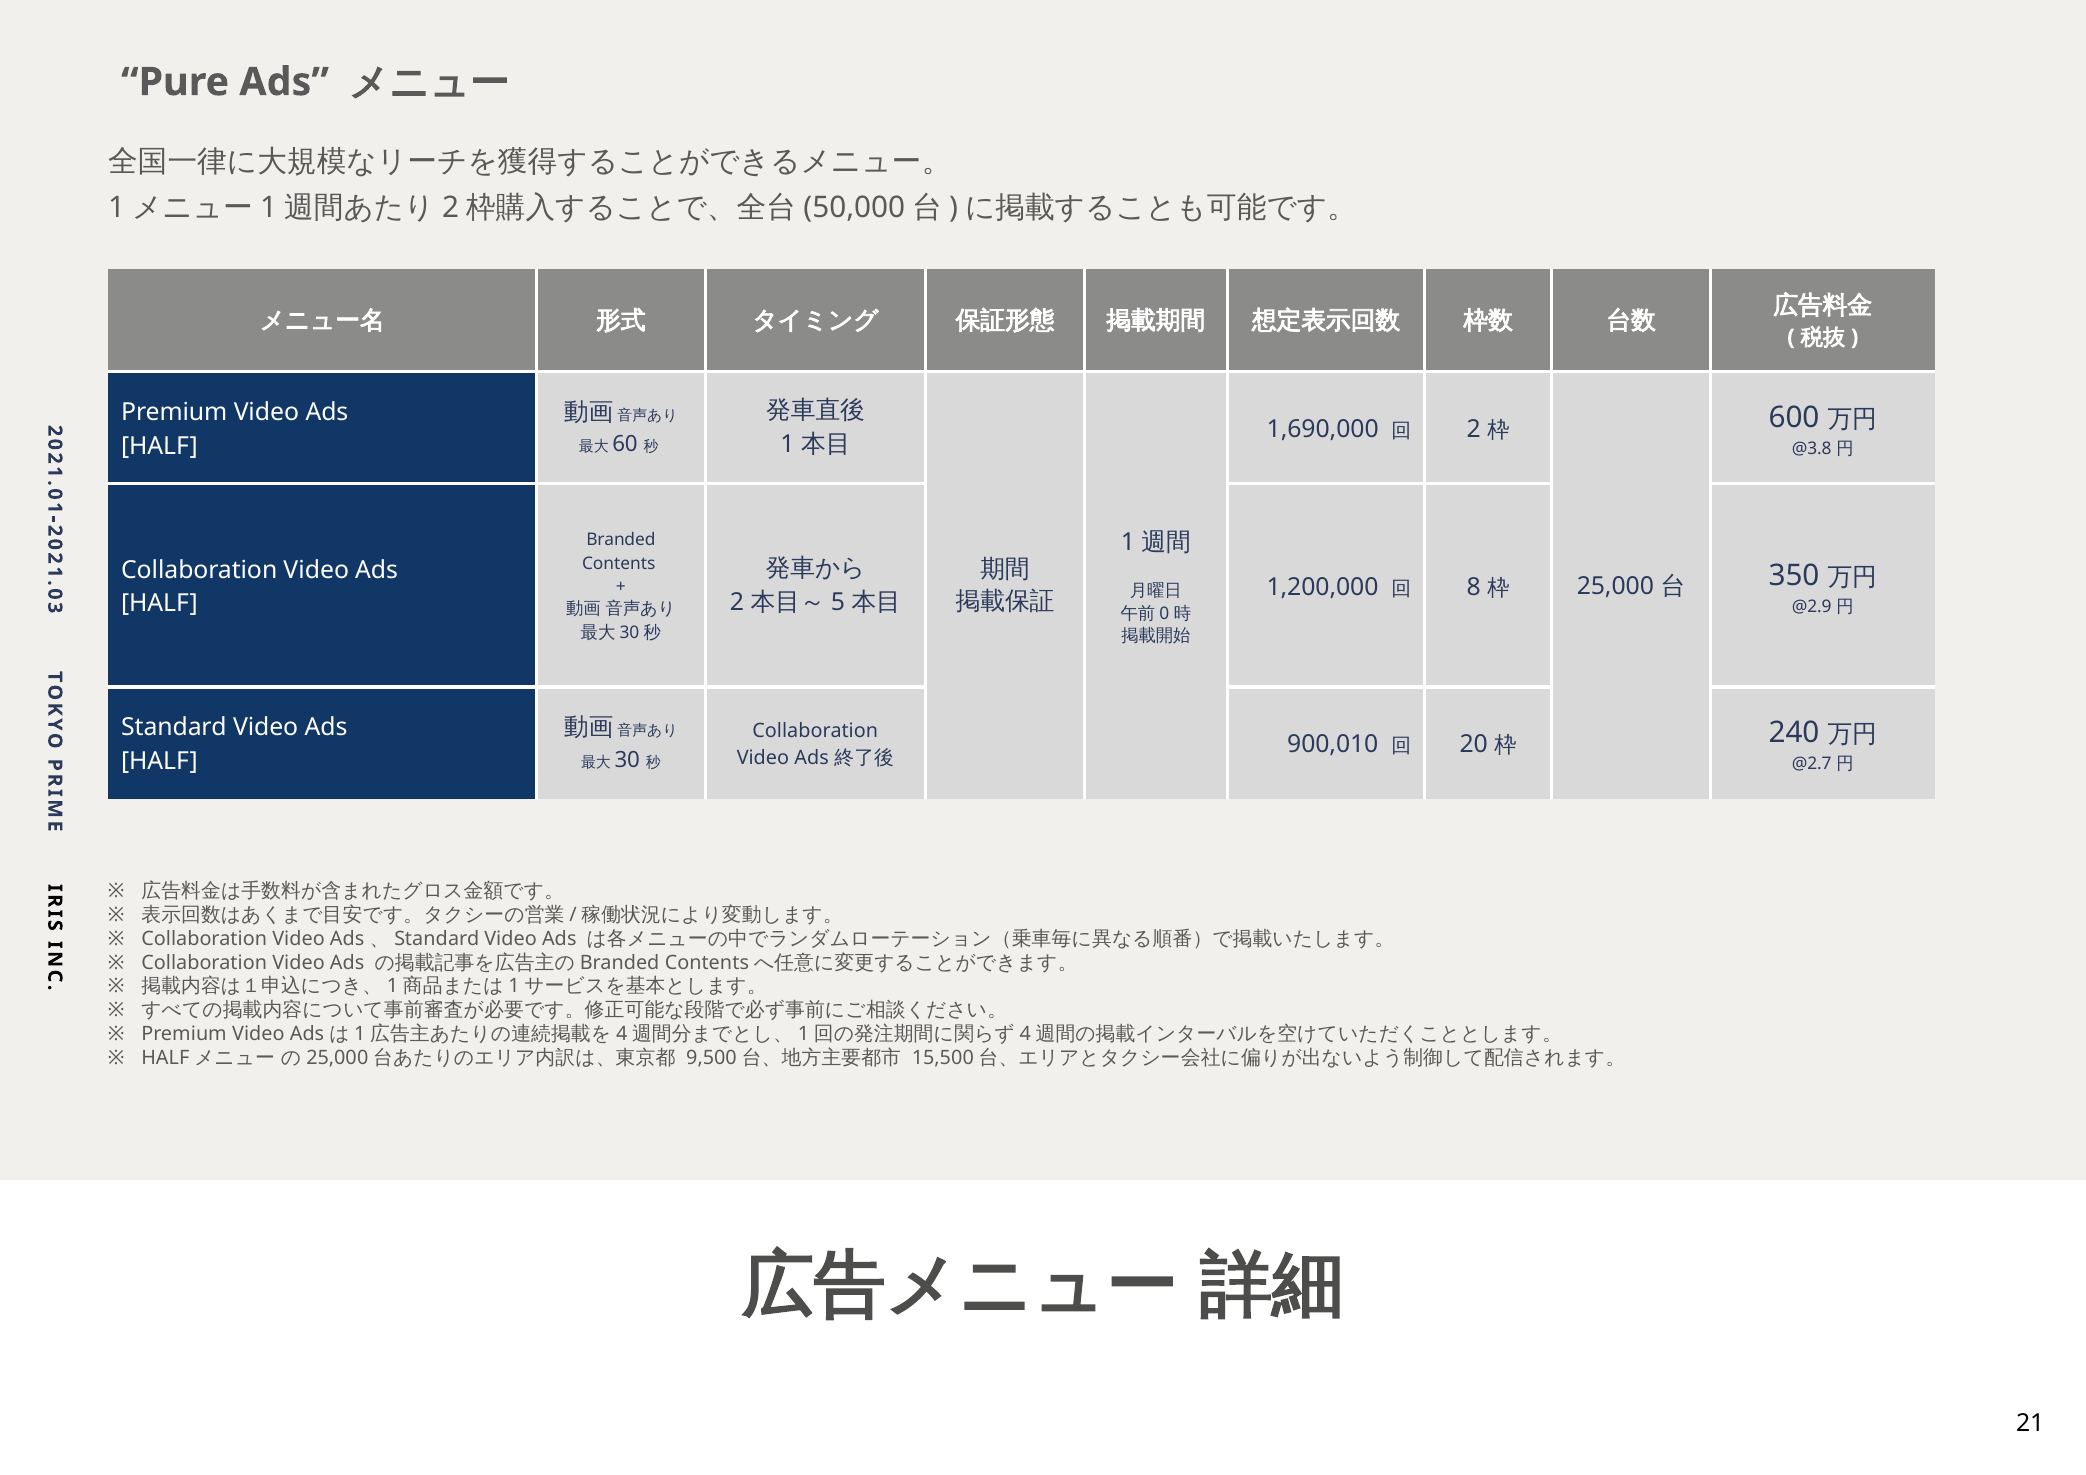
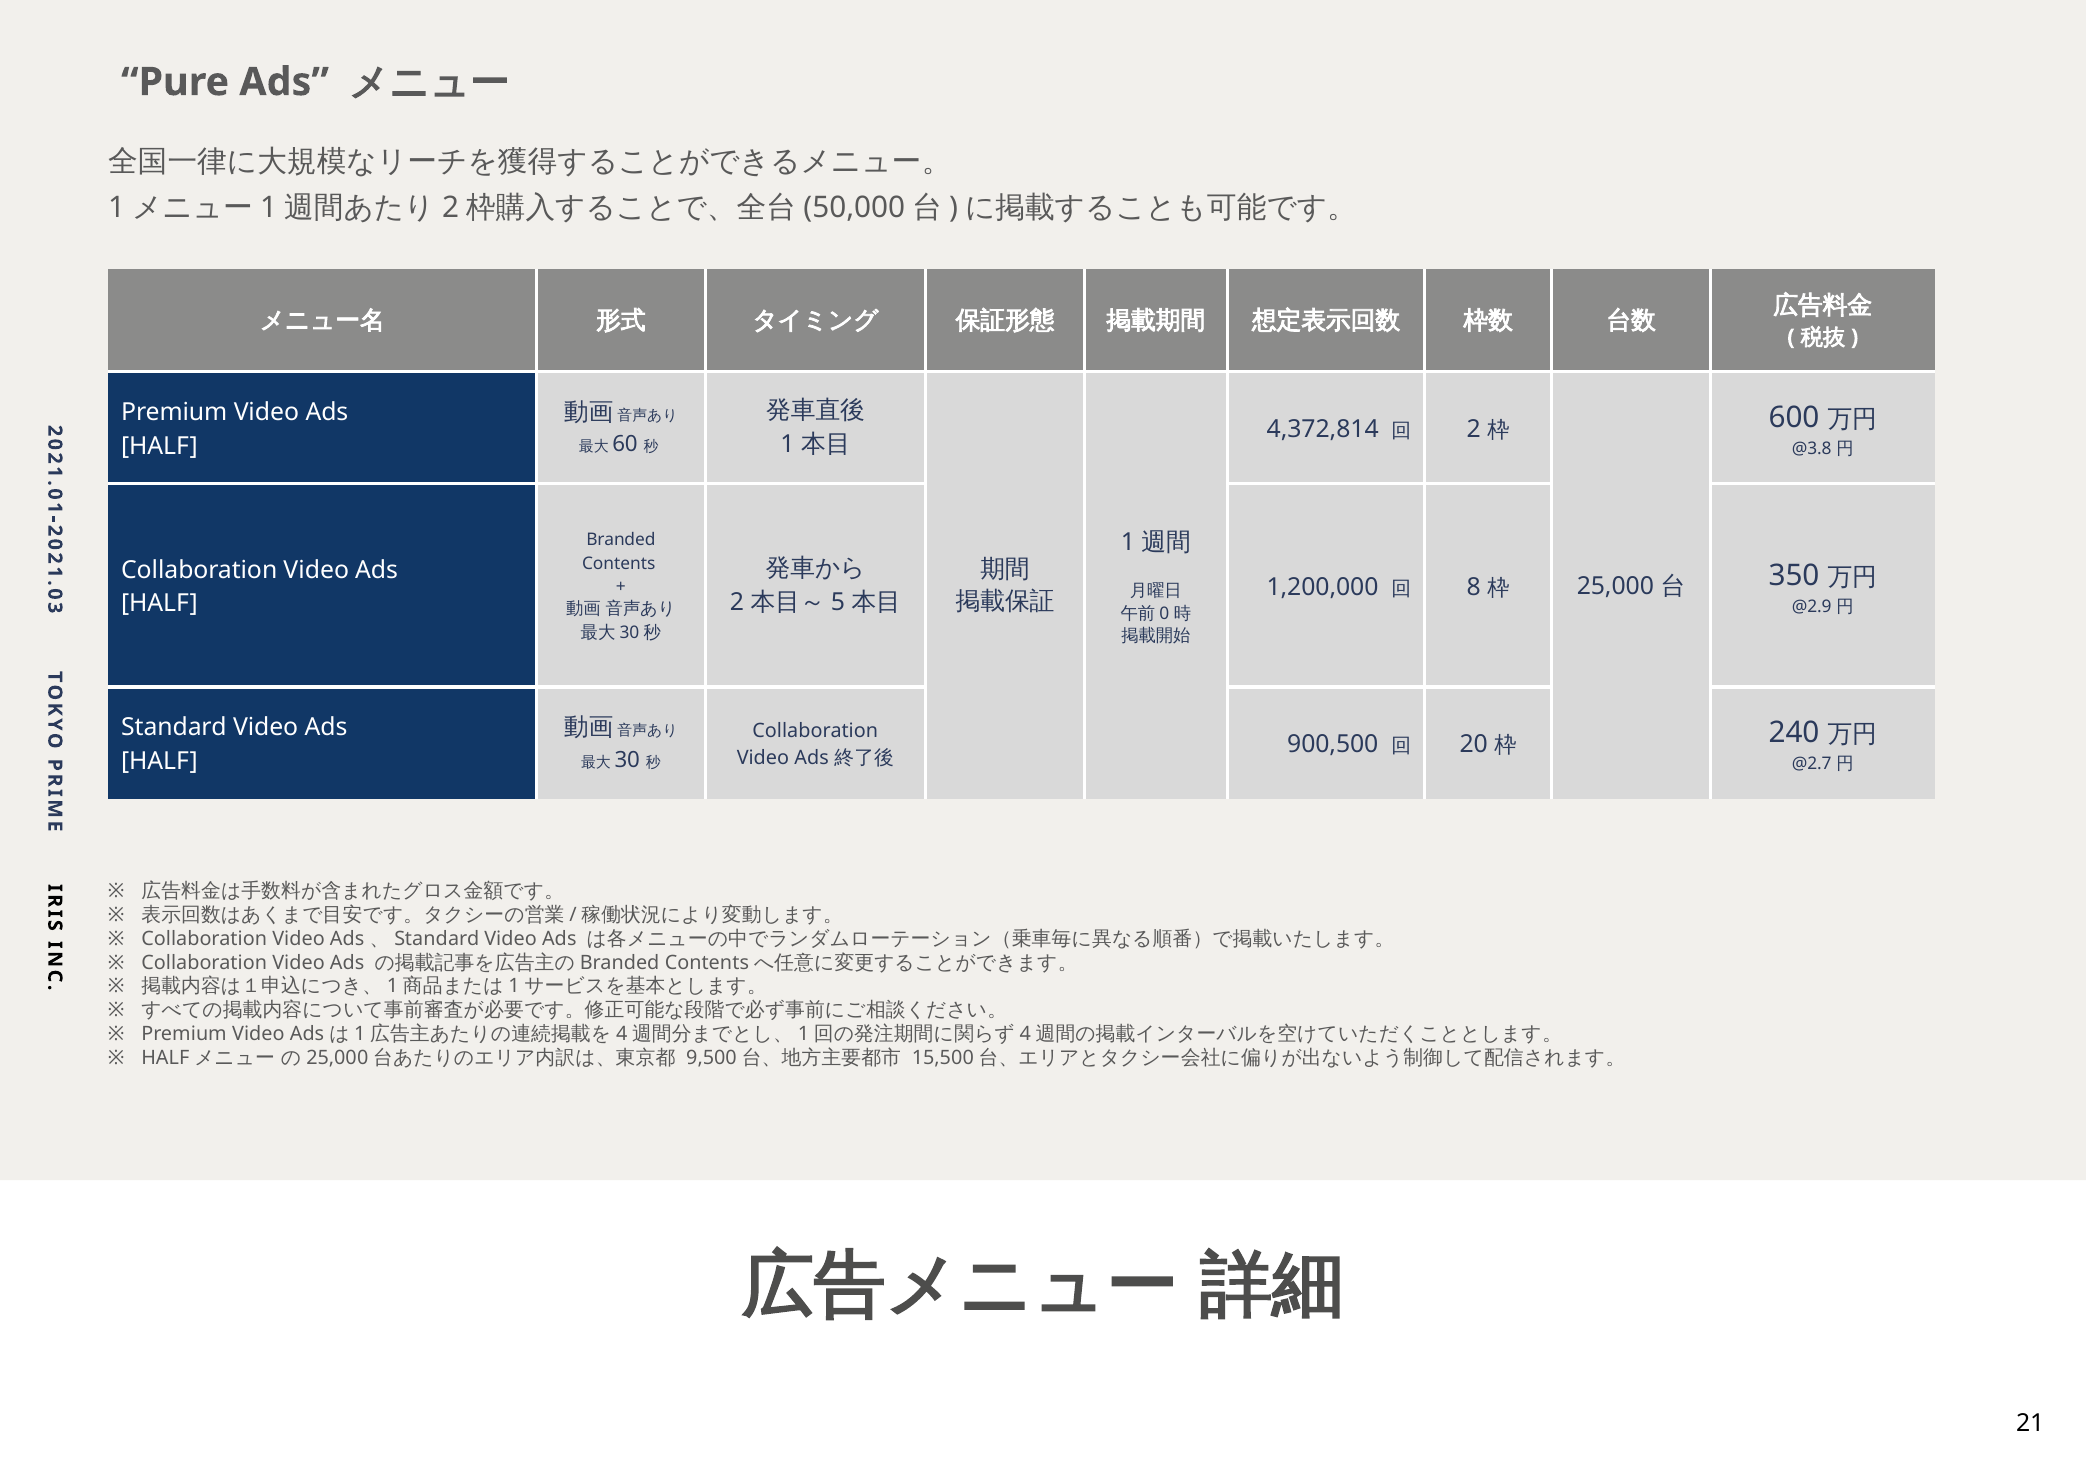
1,690,000: 1,690,000 -> 4,372,814 (1323, 429)
900,010: 900,010 -> 900,500 (1333, 744)
